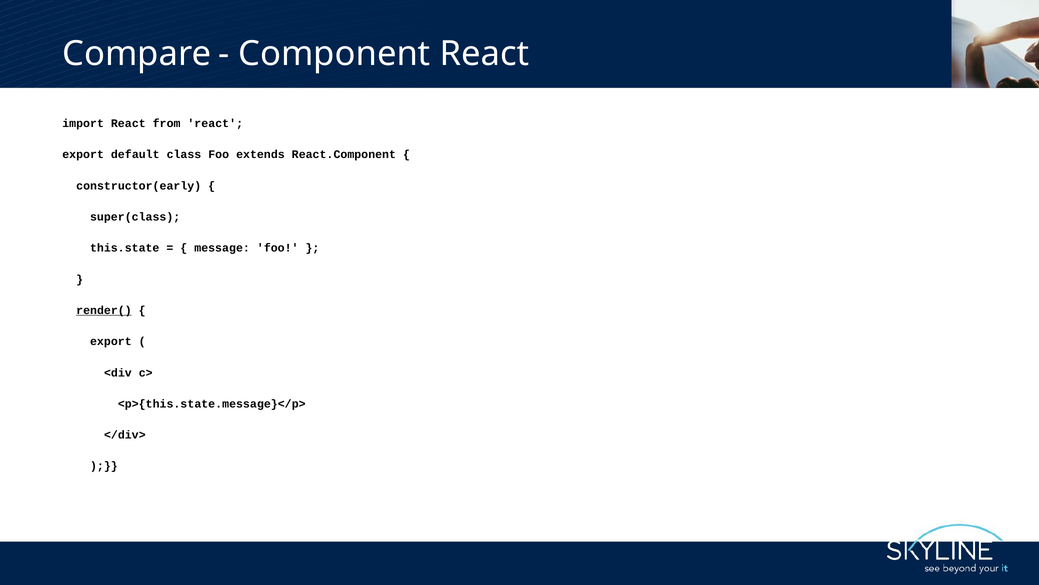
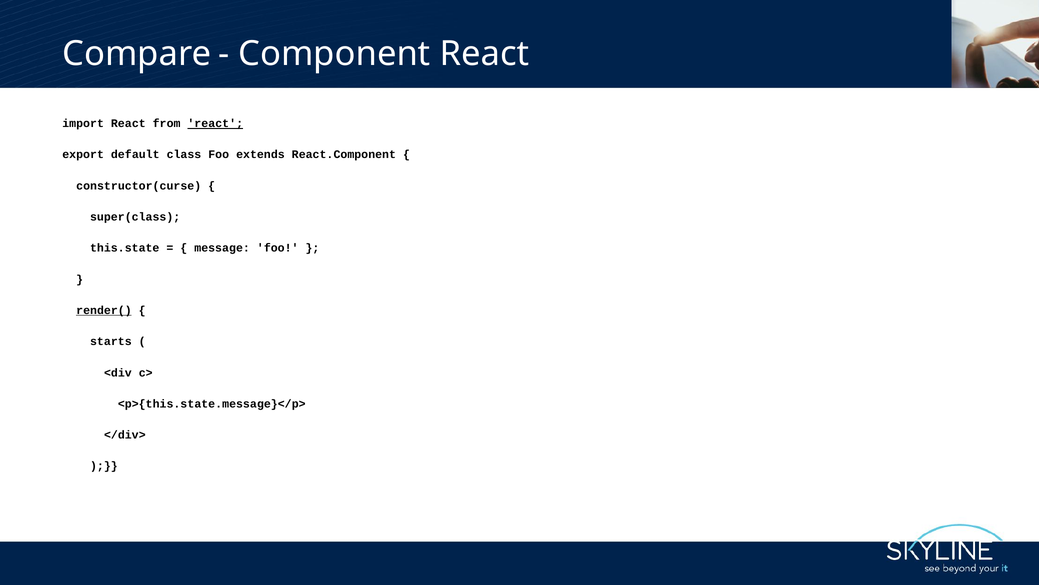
react underline: none -> present (215, 123)
constructor(early: constructor(early -> constructor(curse (139, 186)
export: export -> starts (111, 341)
